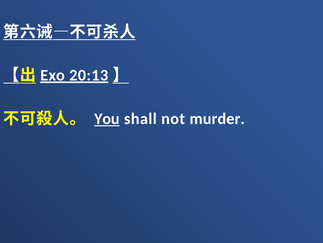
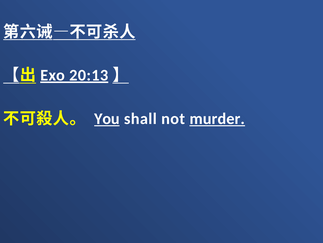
murder underline: none -> present (217, 118)
